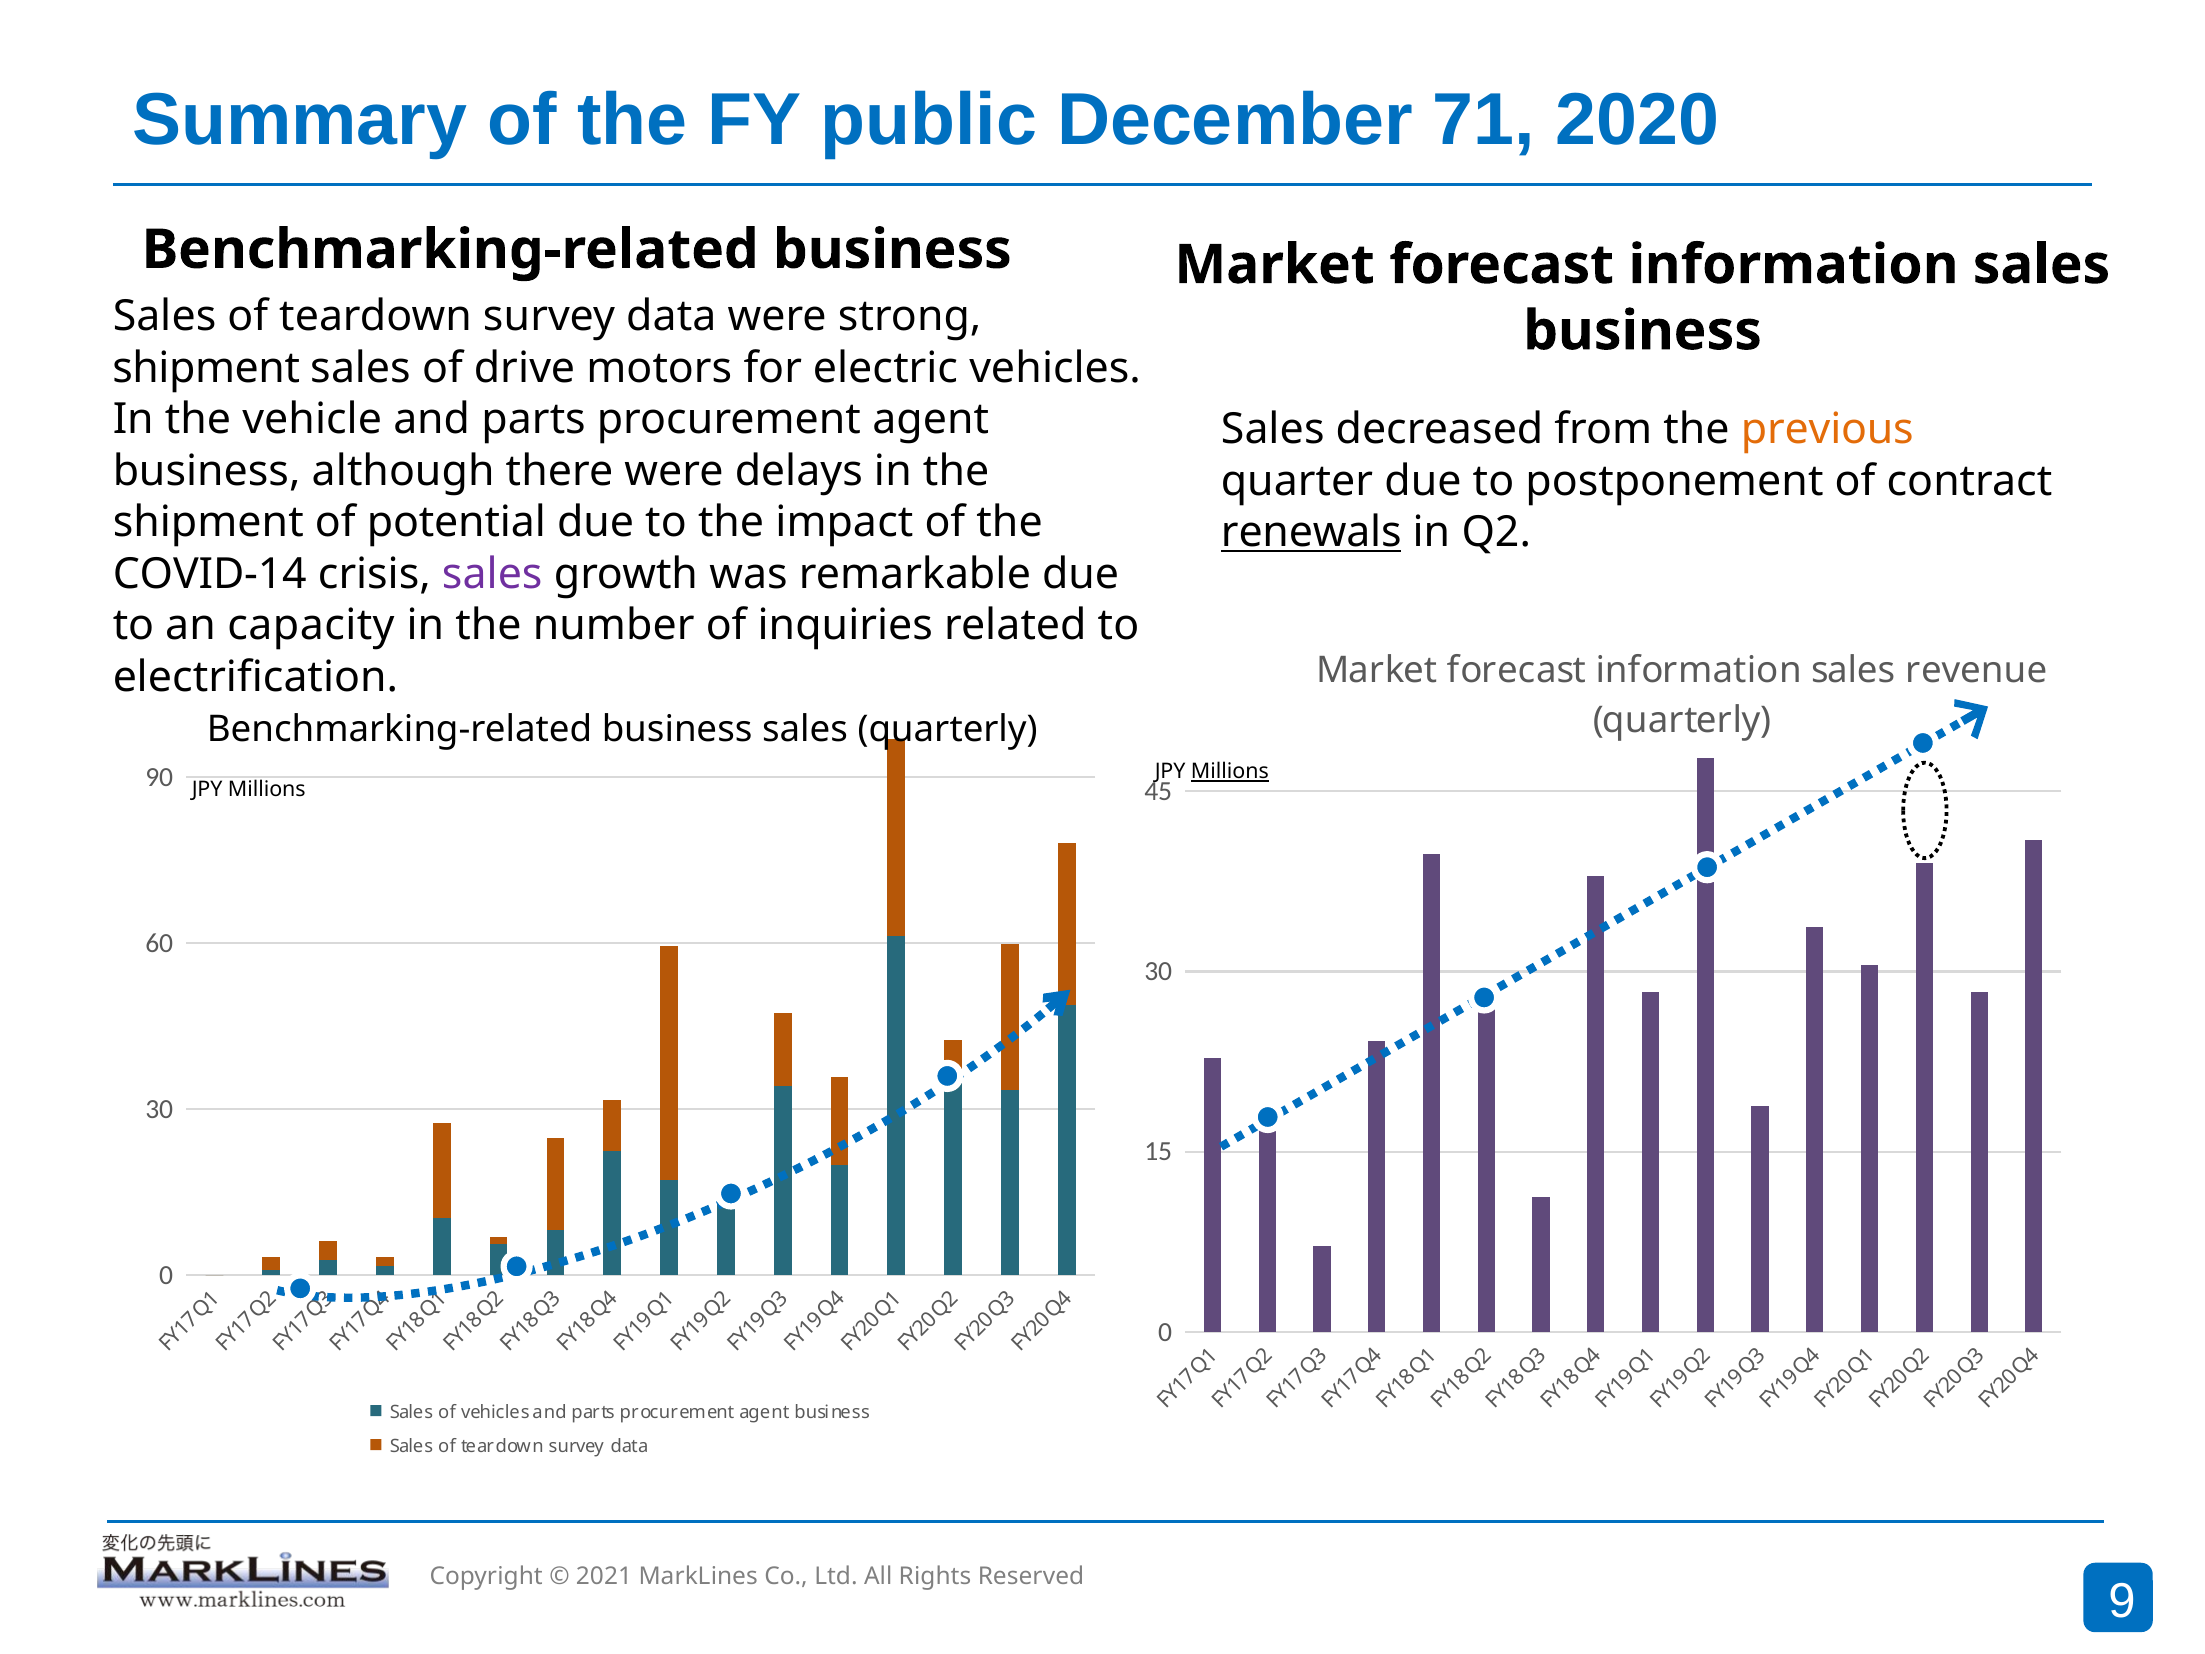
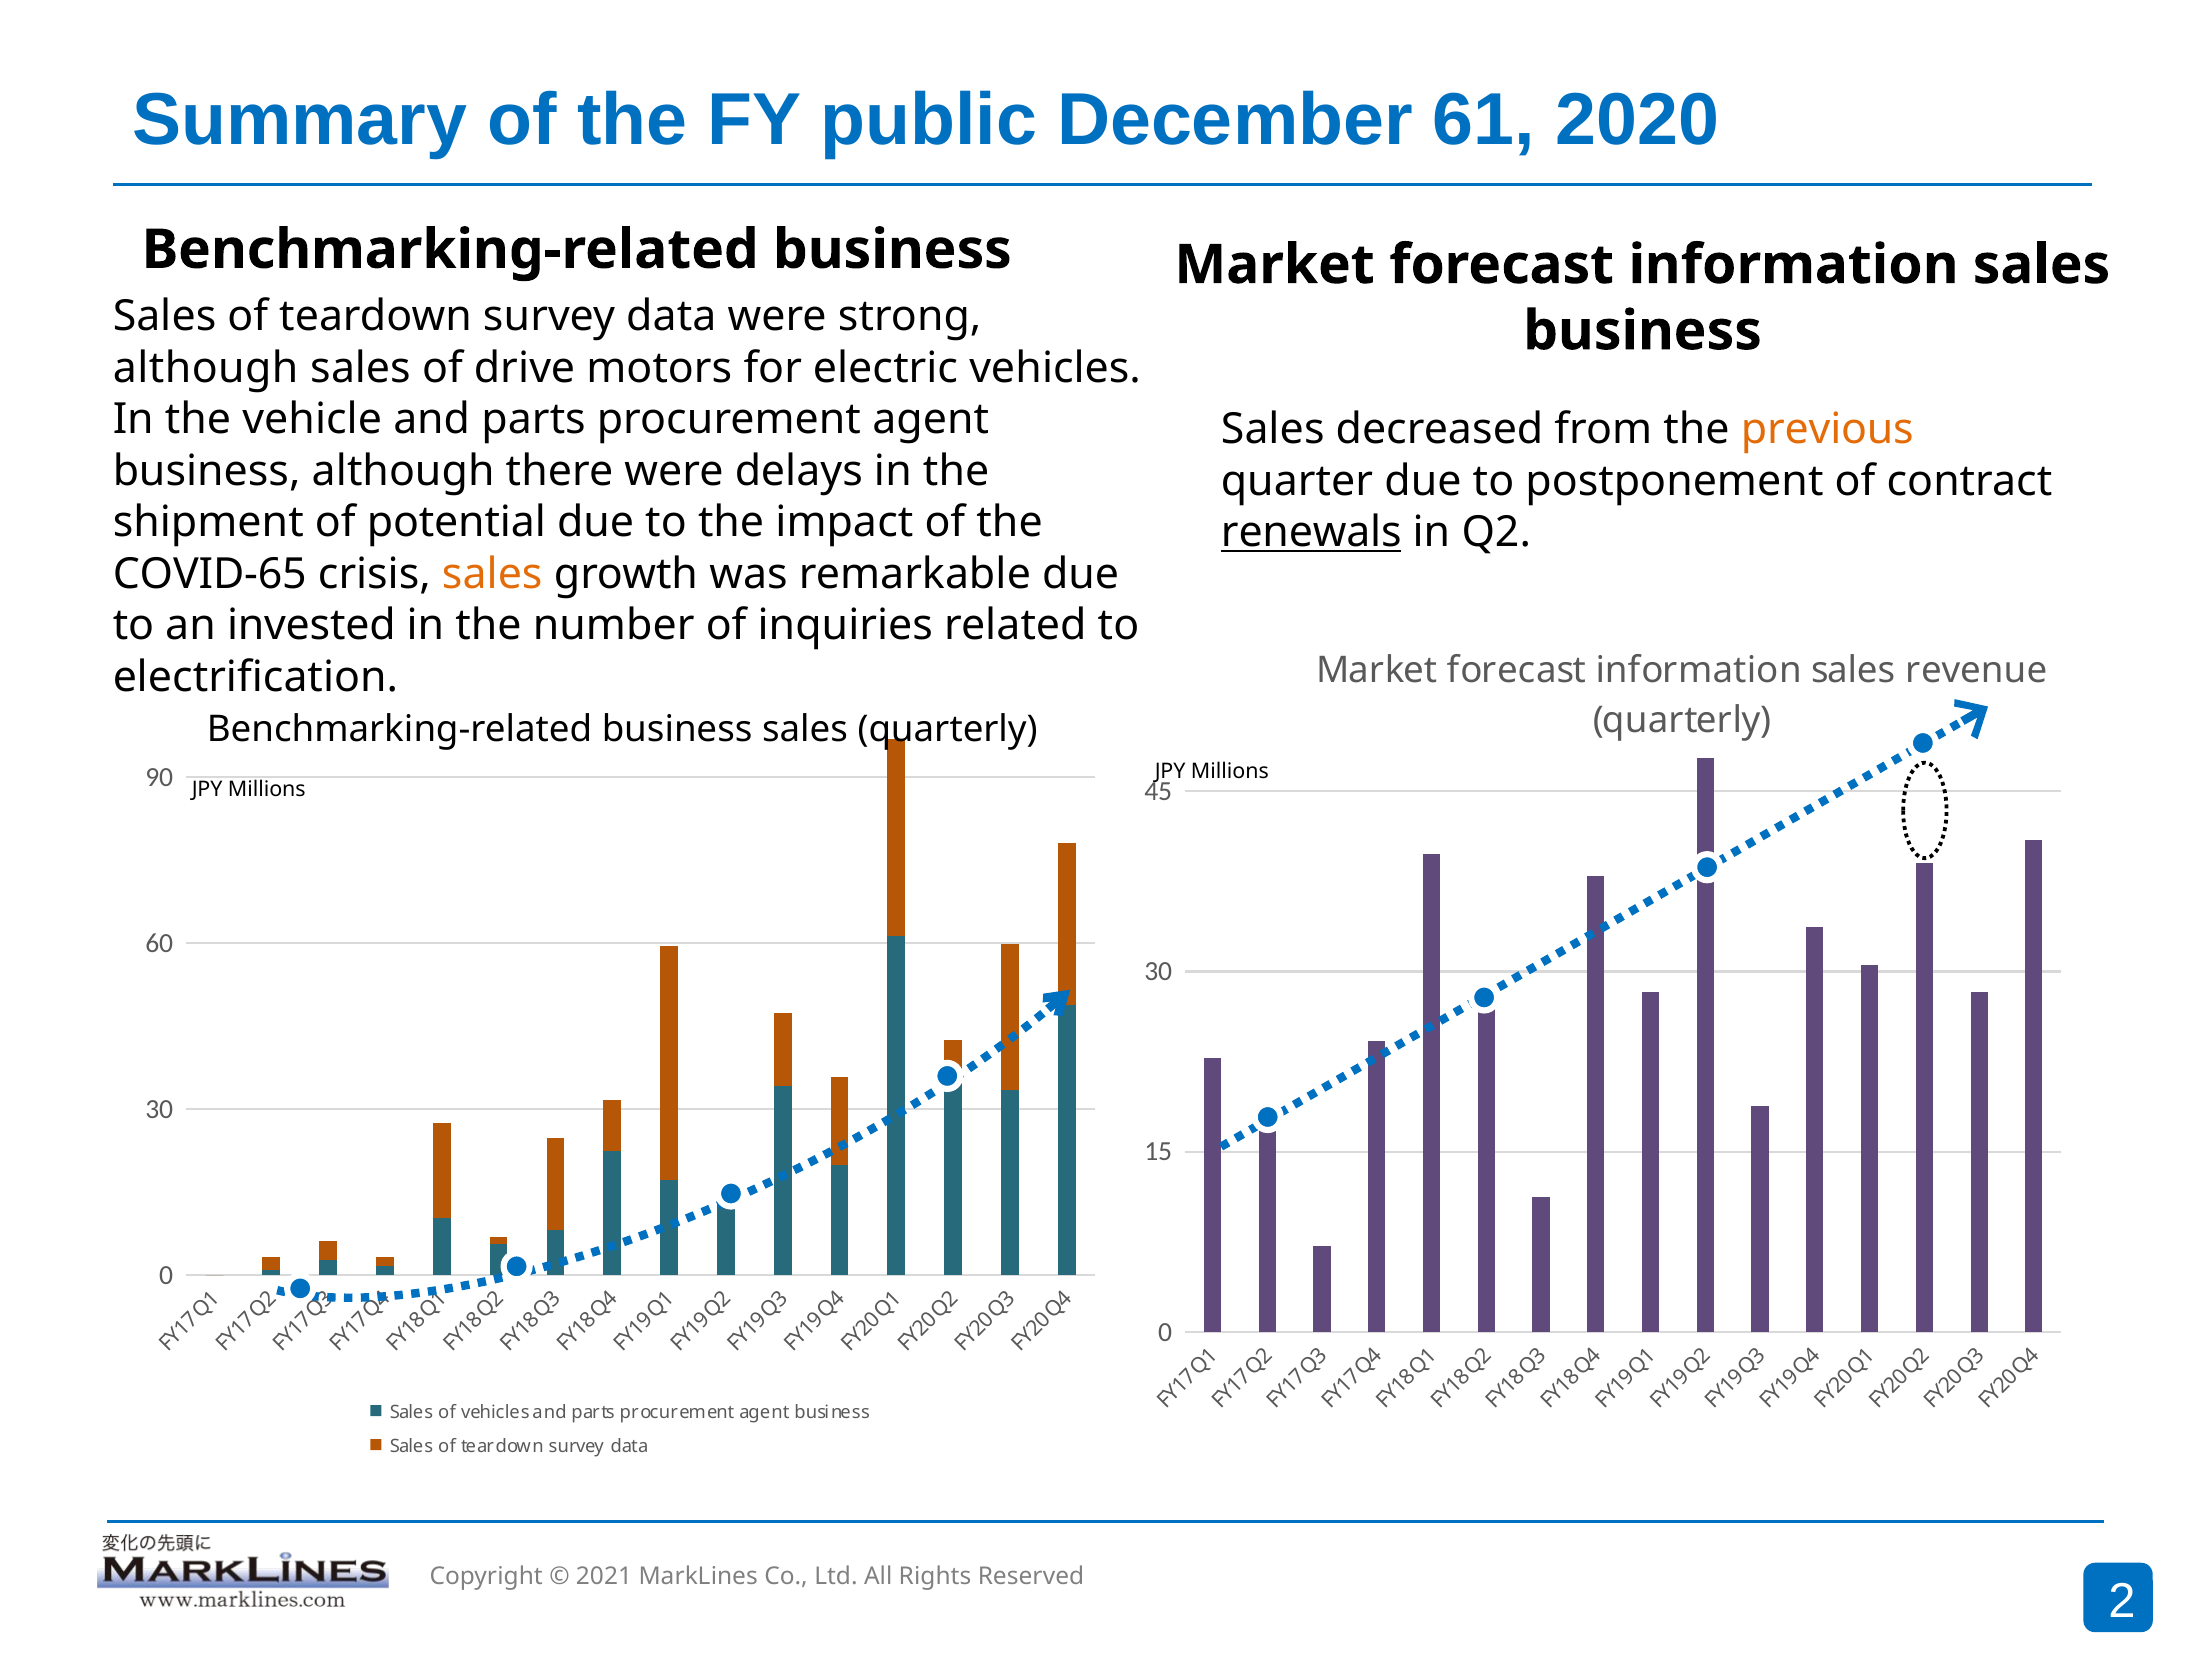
71: 71 -> 61 (1484, 120)
shipment: shipment -> although (206, 368)
COVID-14: COVID-14 -> COVID-65 (210, 574)
sales colour: purple -> orange (492, 574)
capacity: capacity -> invested (311, 625)
Millions underline: present -> none (1230, 772)
9: 9 -> 2 (2122, 1601)
